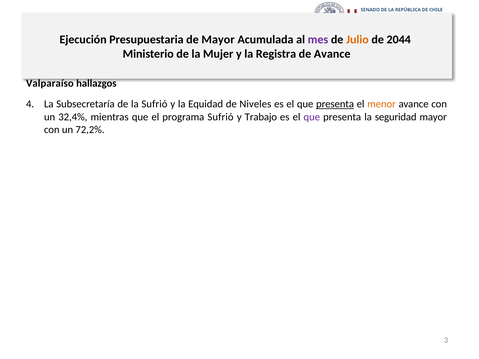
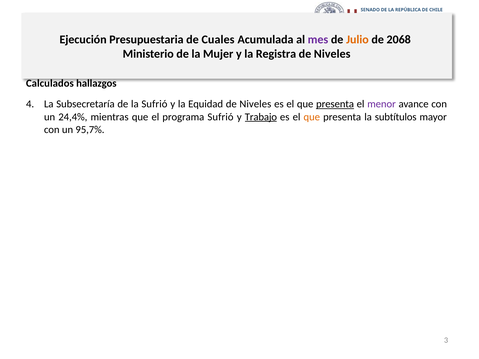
de Mayor: Mayor -> Cuales (218, 39)
2044: 2044 -> 2068 (399, 39)
Avance: Avance -> Niveles (332, 54)
Valparaíso: Valparaíso -> Calculados (50, 83)
menor colour: orange -> purple (382, 104)
32,4%: 32,4% -> 24,4% (73, 117)
Trabajo underline: none -> present (261, 117)
que colour: purple -> orange (312, 117)
seguridad: seguridad -> subtítulos (396, 117)
72,2%: 72,2% -> 95,7% (90, 130)
